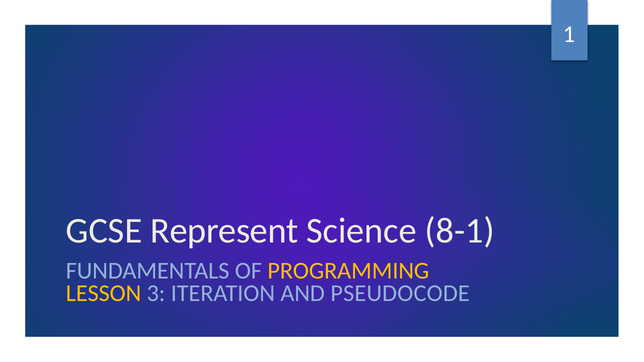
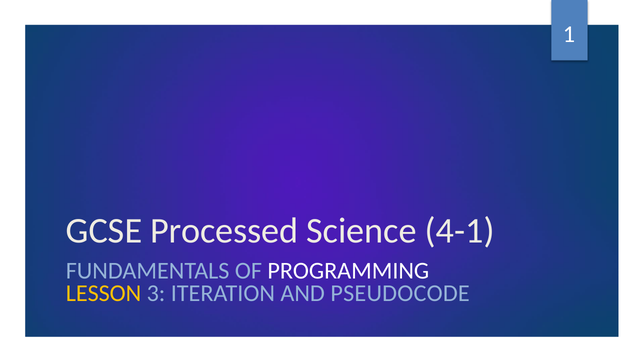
Represent: Represent -> Processed (224, 231)
8-1: 8-1 -> 4-1 (460, 231)
PROGRAMMING colour: yellow -> white (348, 271)
